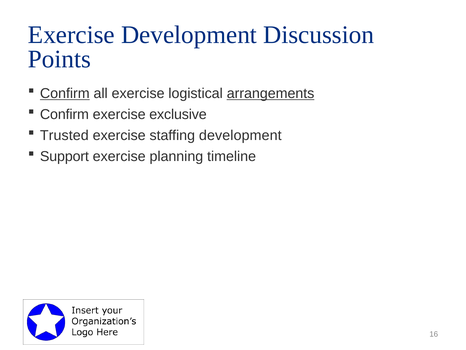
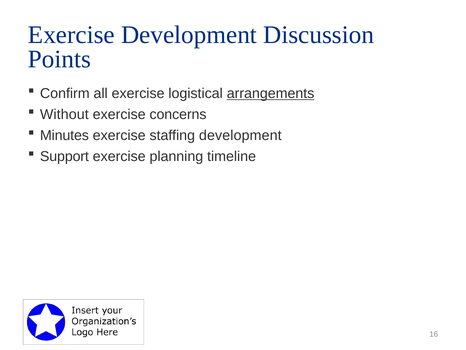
Confirm underline: present -> none (65, 93)
Confirm: Confirm -> Without (64, 114)
exclusive: exclusive -> concerns (178, 114)
Trusted: Trusted -> Minutes (64, 135)
